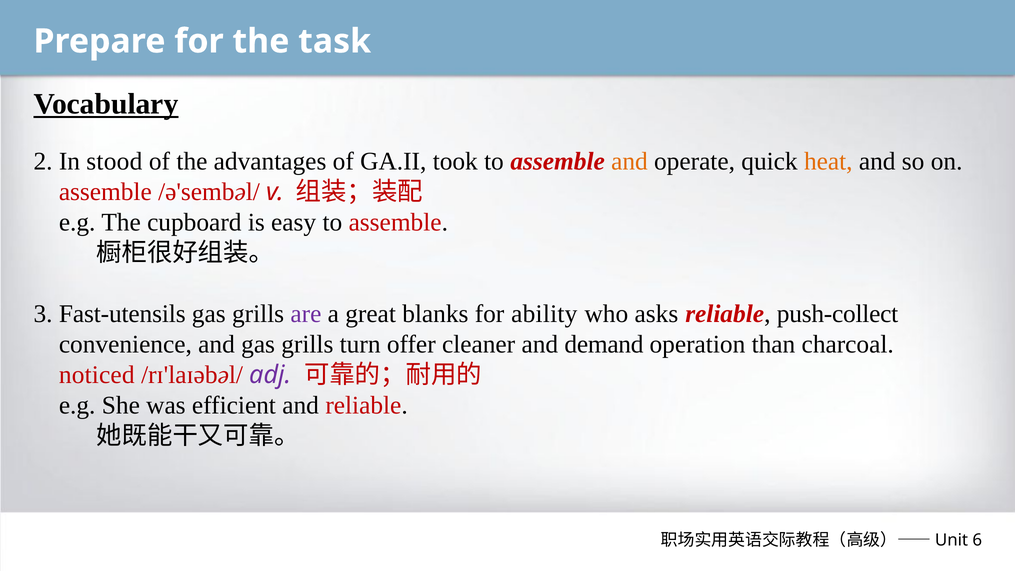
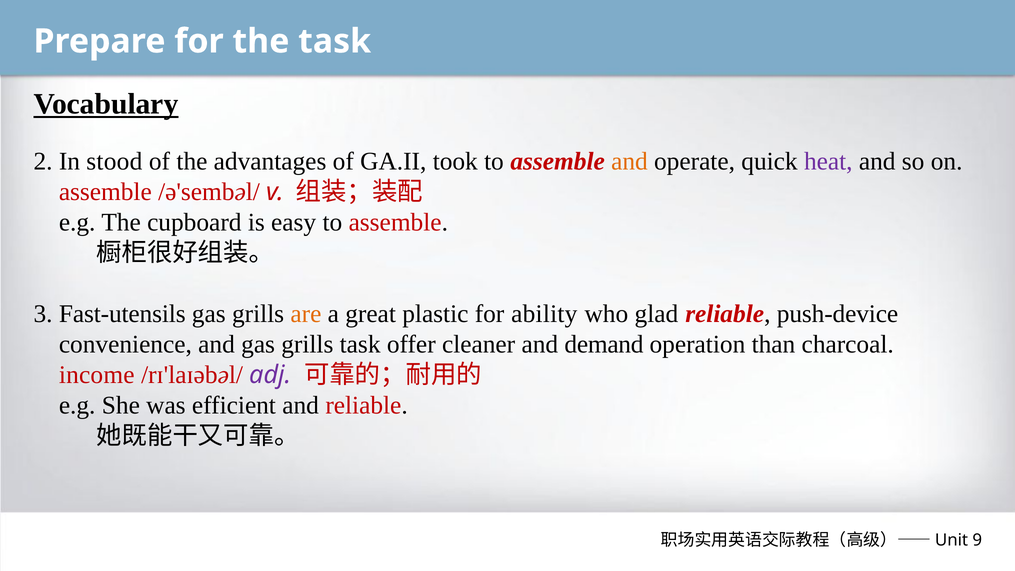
heat colour: orange -> purple (828, 162)
are colour: purple -> orange (306, 314)
blanks: blanks -> plastic (435, 314)
asks: asks -> glad (656, 314)
push-collect: push-collect -> push-device (837, 314)
grills turn: turn -> task (360, 344)
noticed: noticed -> income (97, 375)
6: 6 -> 9 (977, 540)
